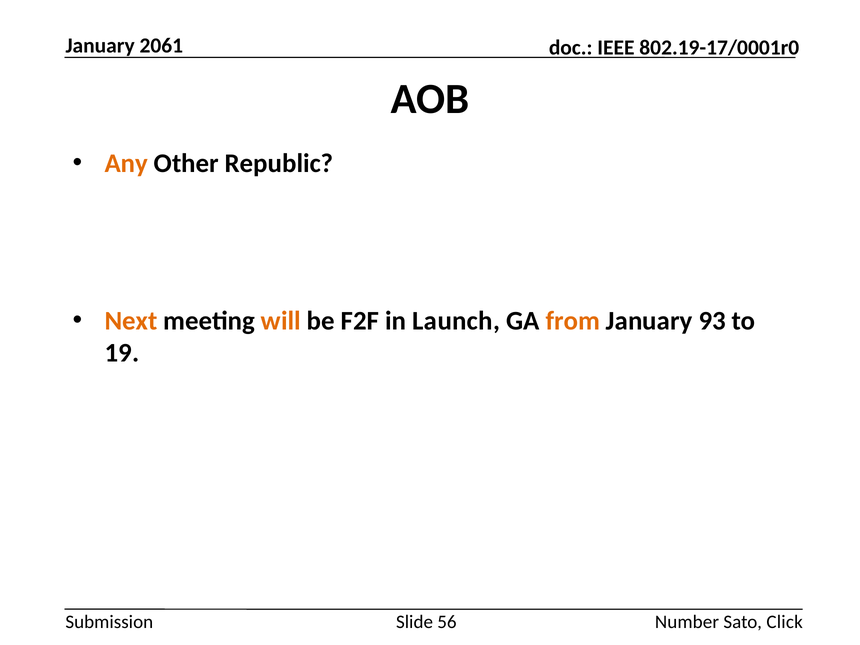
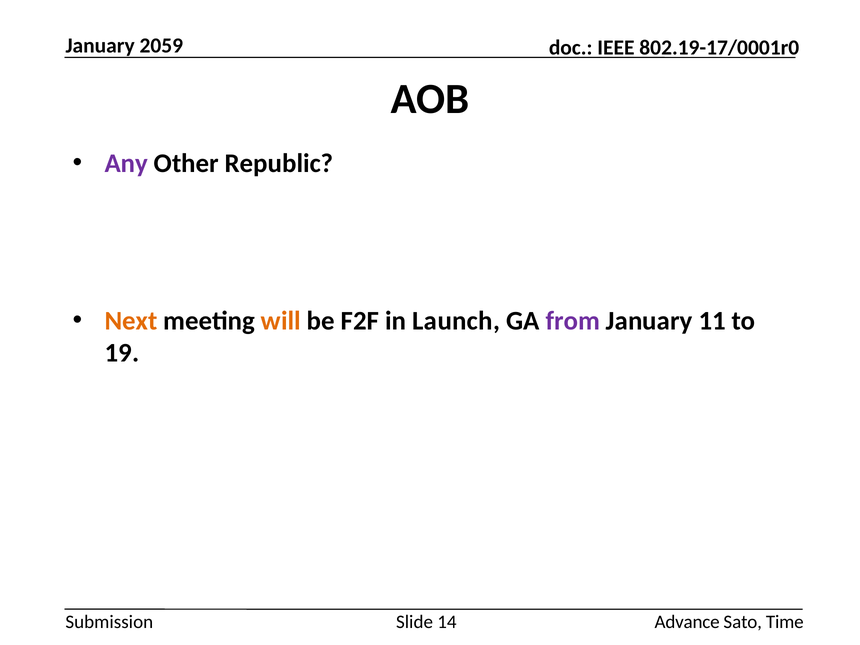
2061: 2061 -> 2059 (161, 46)
Any colour: orange -> purple (126, 163)
from colour: orange -> purple (573, 321)
93: 93 -> 11 (712, 321)
56: 56 -> 14 (447, 622)
Number: Number -> Advance (687, 622)
Click: Click -> Time (785, 622)
